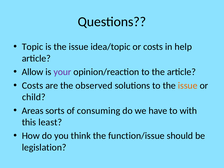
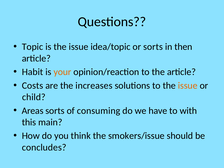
or costs: costs -> sorts (153, 47)
help: help -> then (183, 47)
Allow: Allow -> Habit (33, 72)
your colour: purple -> orange (62, 72)
observed: observed -> increases (94, 86)
least: least -> main (50, 122)
function/issue: function/issue -> smokers/issue (136, 136)
legislation: legislation -> concludes (44, 147)
